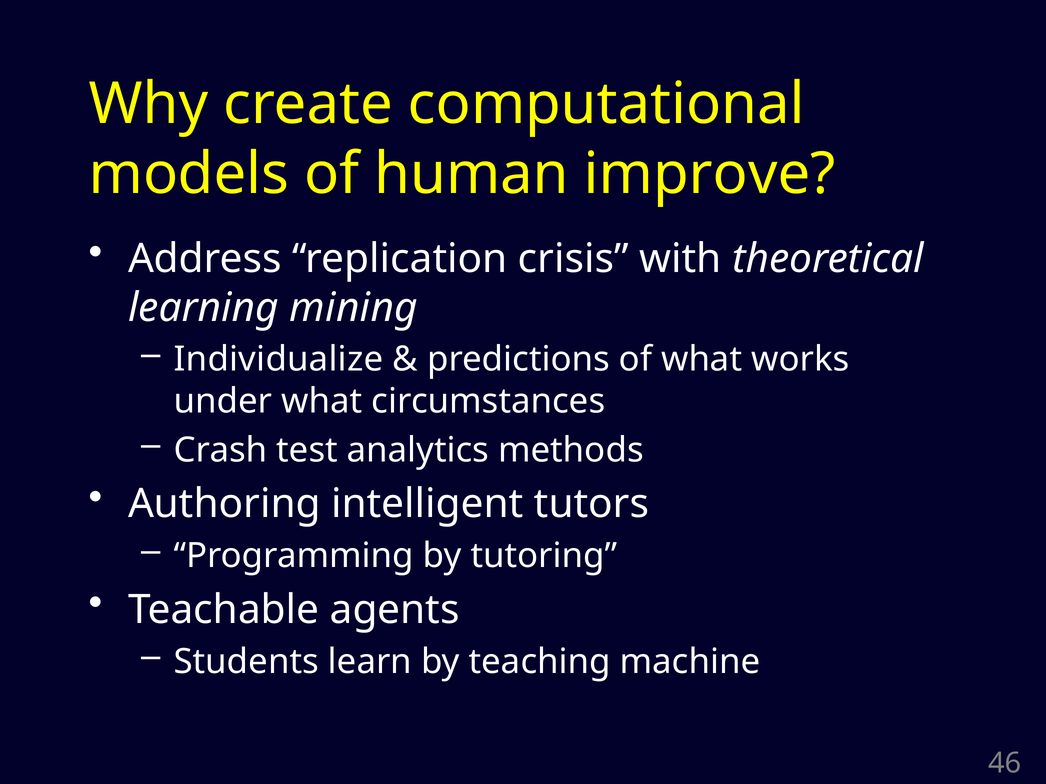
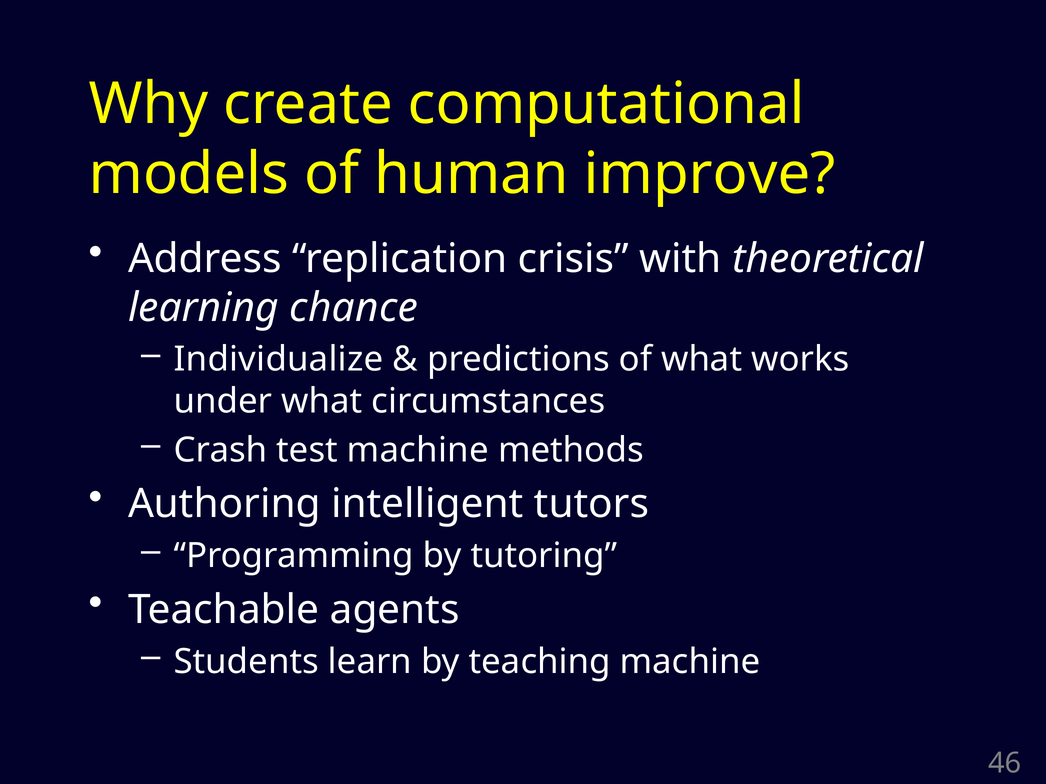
mining: mining -> chance (354, 308)
test analytics: analytics -> machine (418, 450)
